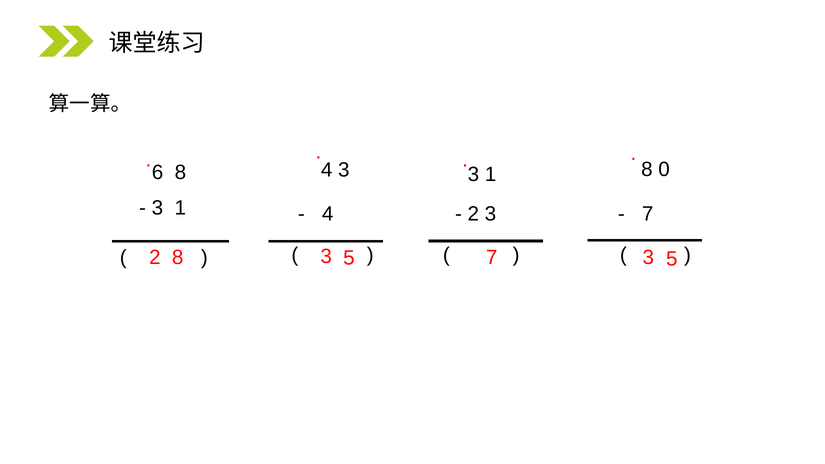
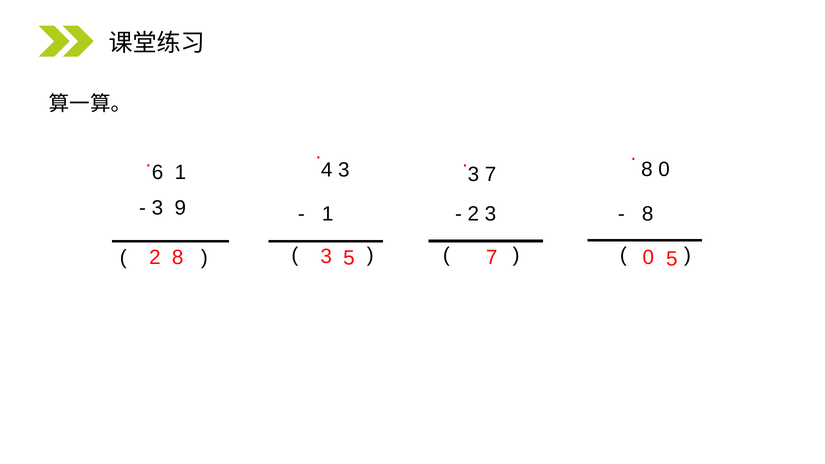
6 8: 8 -> 1 (180, 173)
1: 1 -> 7 (491, 175)
1: 1 -> 9 (180, 208)
7: 7 -> 8 (648, 214)
4: 4 -> 1 (328, 214)
5 3: 3 -> 0 (648, 258)
